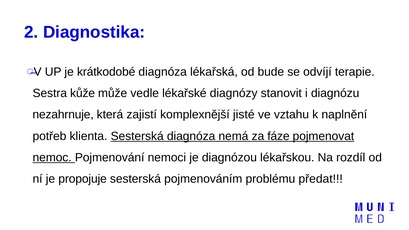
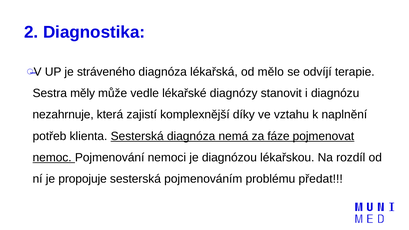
krátkodobé: krátkodobé -> stráveného (106, 72)
bude: bude -> mělo (271, 72)
kůže: kůže -> měly (83, 93)
jisté: jisté -> díky (244, 115)
